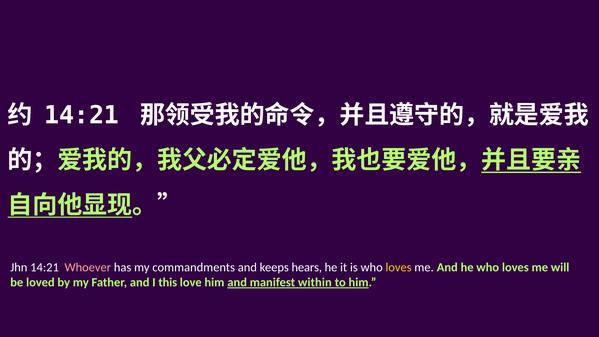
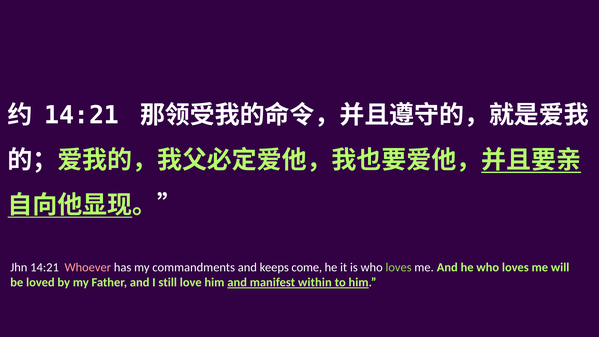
hears: hears -> come (307, 267)
loves colour: yellow -> light green (399, 267)
this: this -> still (168, 282)
